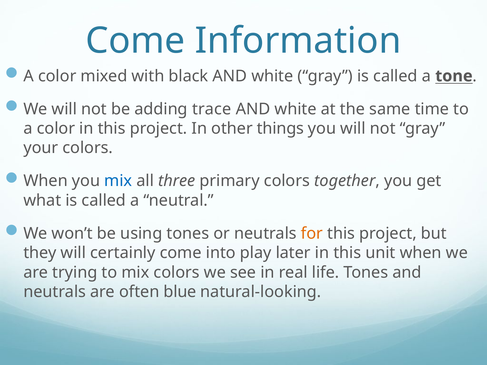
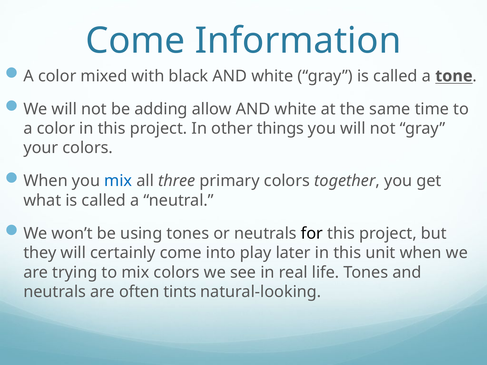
trace: trace -> allow (212, 109)
for colour: orange -> black (312, 234)
blue: blue -> tints (180, 292)
